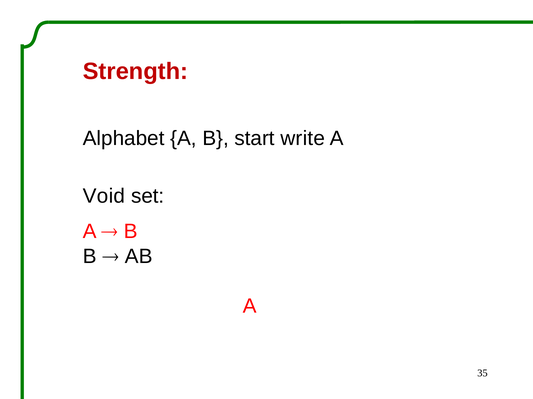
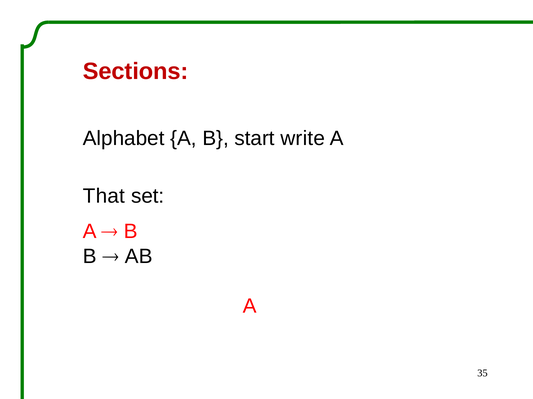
Strength: Strength -> Sections (136, 71)
Void: Void -> That (104, 197)
